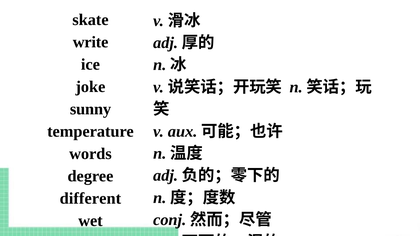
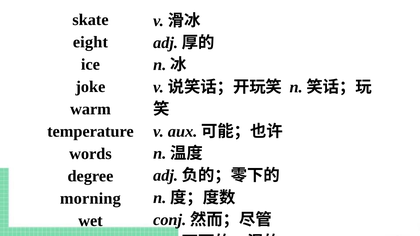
write: write -> eight (90, 42)
sunny: sunny -> warm (90, 109)
different: different -> morning (90, 199)
